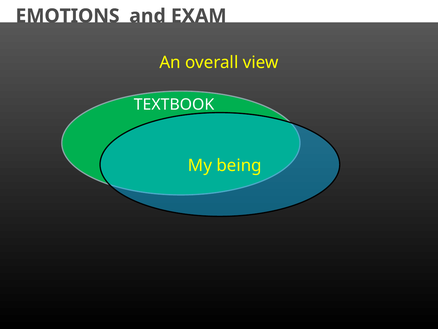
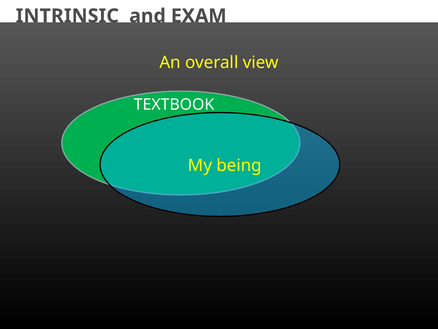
EMOTIONS: EMOTIONS -> INTRINSIC (67, 16)
